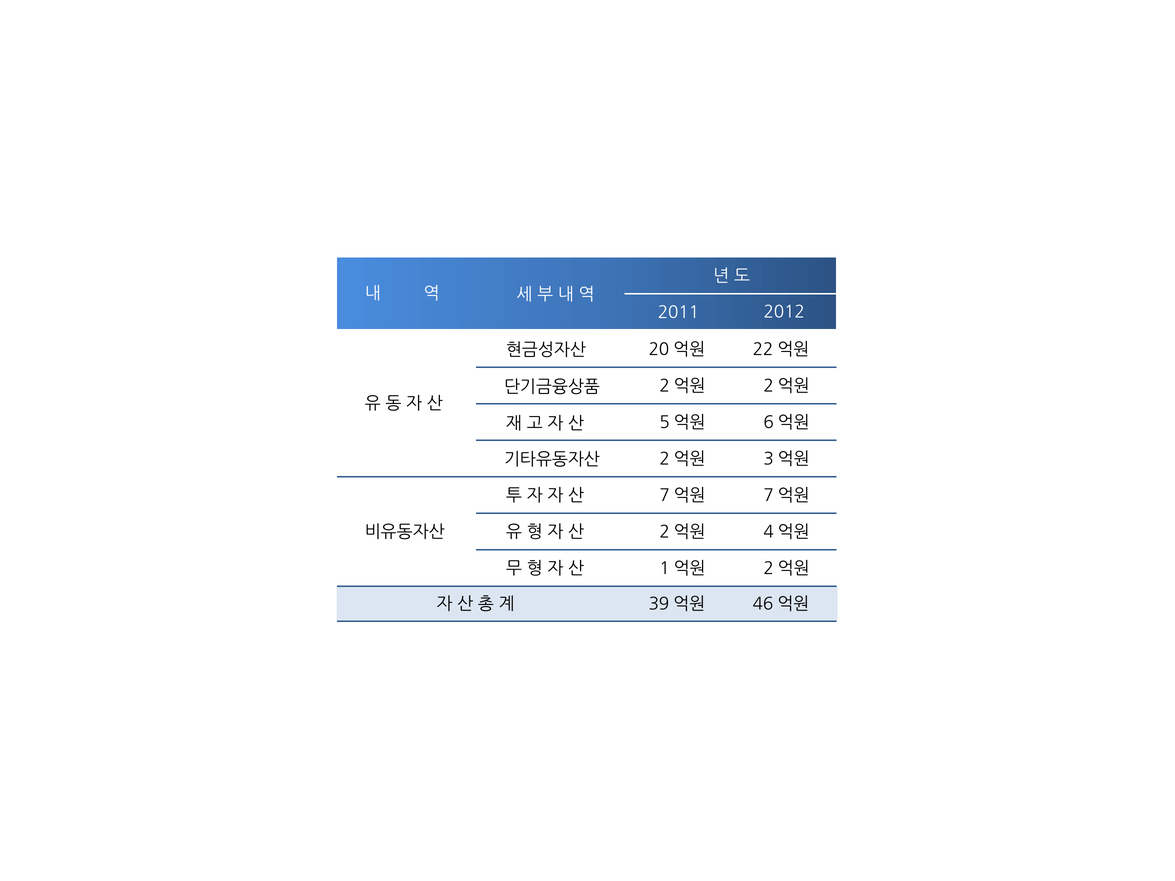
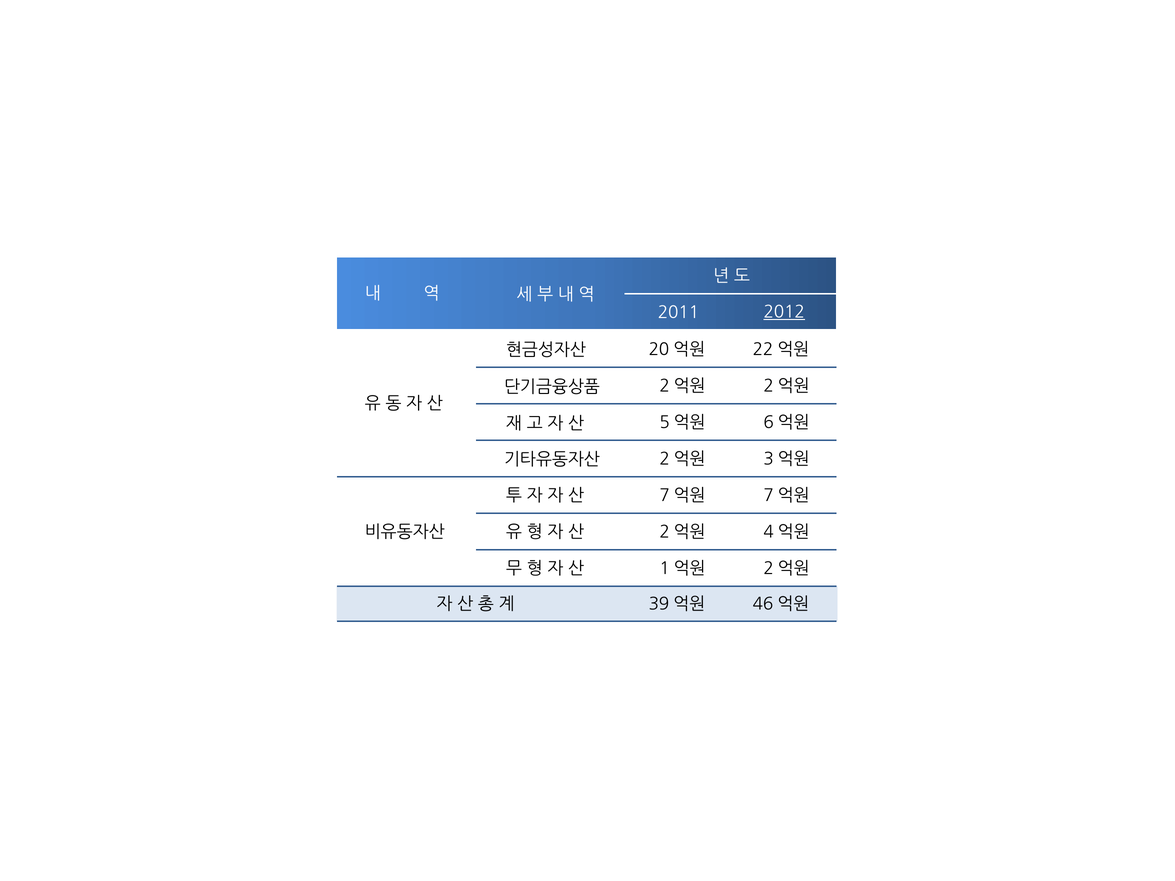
2012 underline: none -> present (784, 312)
